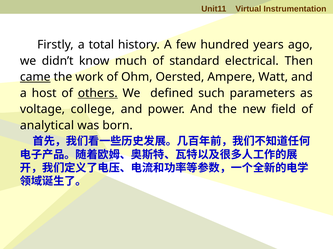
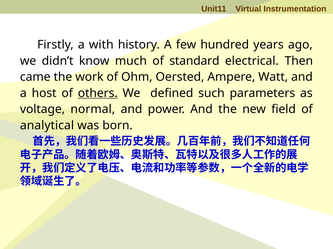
total: total -> with (101, 45)
came underline: present -> none (35, 77)
college: college -> normal (93, 110)
